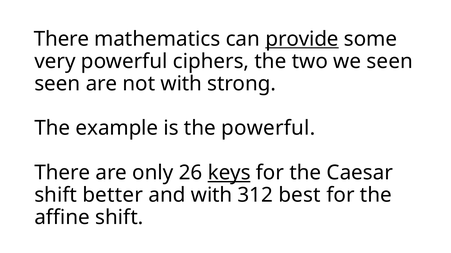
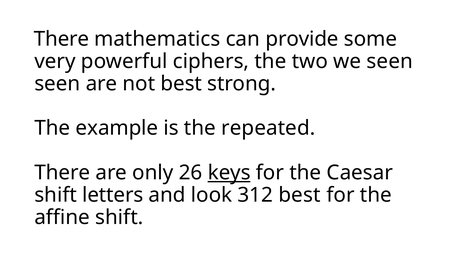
provide underline: present -> none (302, 39)
not with: with -> best (181, 84)
the powerful: powerful -> repeated (268, 128)
better: better -> letters (113, 196)
and with: with -> look (212, 196)
